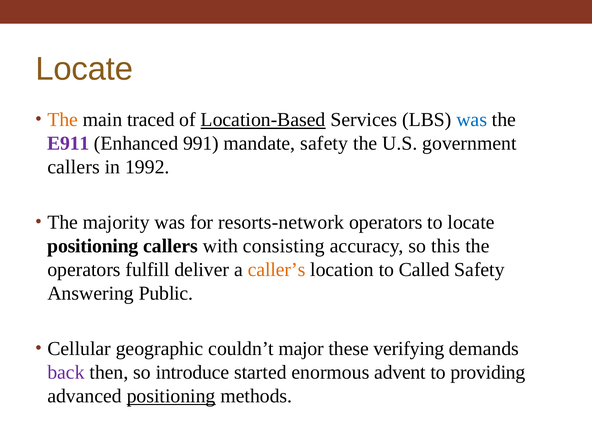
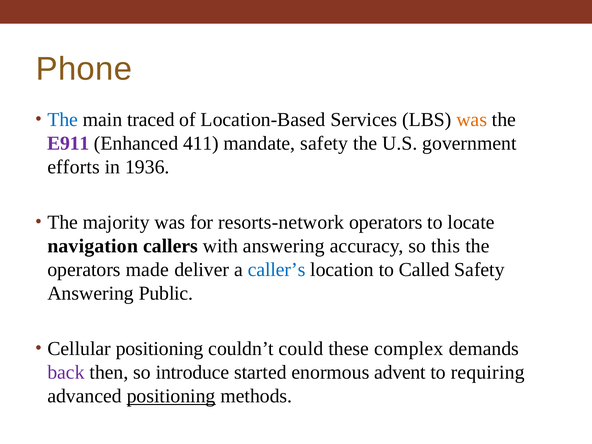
Locate: Locate -> Phone (84, 69)
The colour: orange -> blue (63, 120)
Location-Based underline: present -> none (263, 120)
was colour: blue -> orange (472, 120)
991: 991 -> 411 (201, 143)
callers: callers -> efforts (74, 167)
1992: 1992 -> 1936 (147, 167)
positioning: positioning -> navigation (93, 246)
with consisting: consisting -> answering (284, 246)
fulfill: fulfill -> made (147, 270)
caller’s colour: orange -> blue (277, 270)
Cellular geographic: geographic -> positioning (160, 349)
major: major -> could (301, 349)
verifying: verifying -> complex (409, 349)
providing: providing -> requiring (488, 372)
